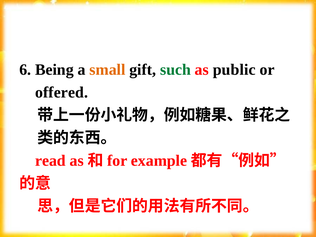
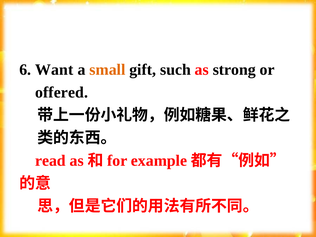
Being: Being -> Want (54, 70)
such colour: green -> black (175, 70)
public: public -> strong (234, 70)
